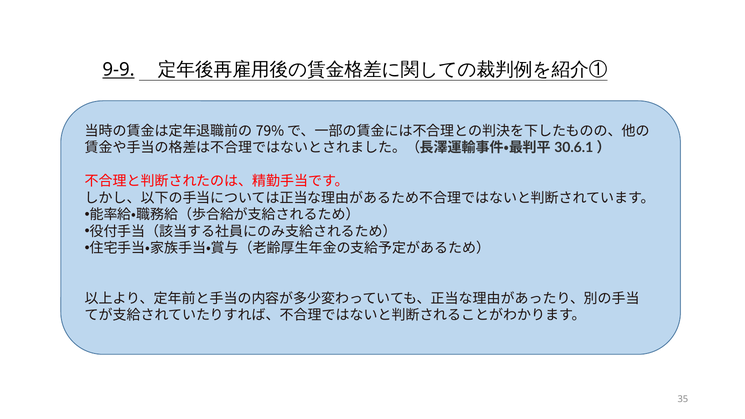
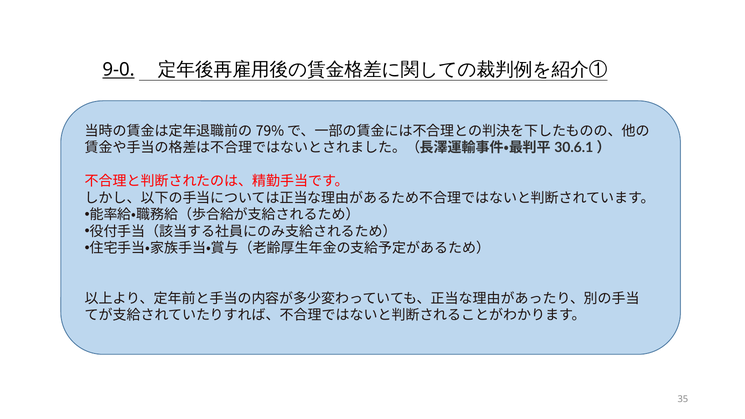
9-9: 9-9 -> 9-0 (119, 69)
